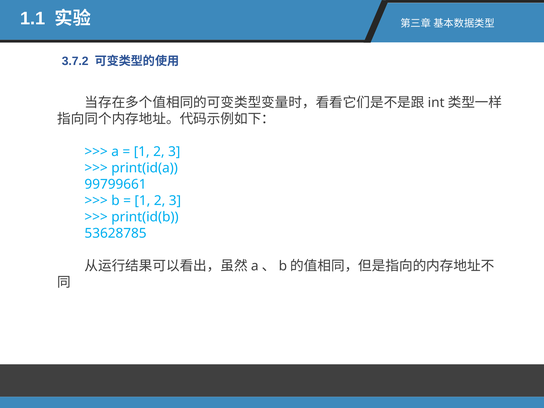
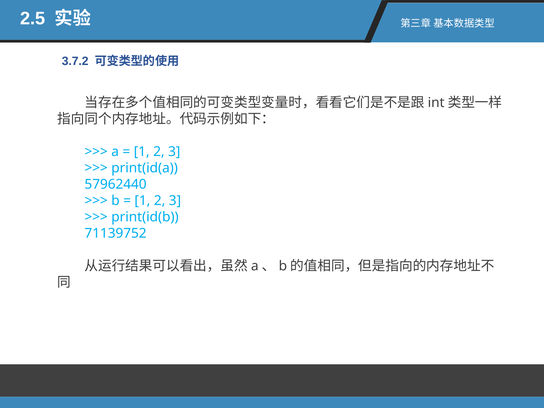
1.1: 1.1 -> 2.5 (33, 19)
99799661: 99799661 -> 57962440 (116, 184)
53628785: 53628785 -> 71139752 (116, 233)
